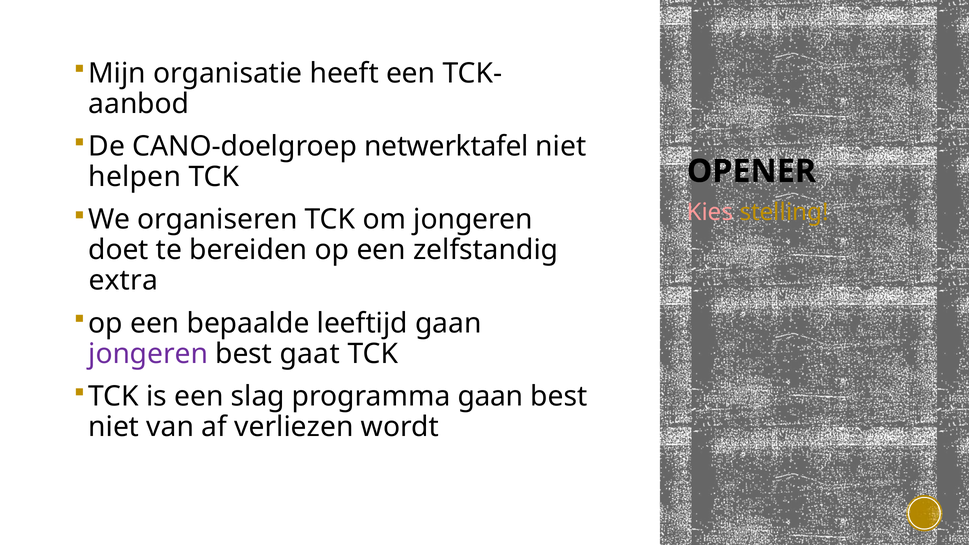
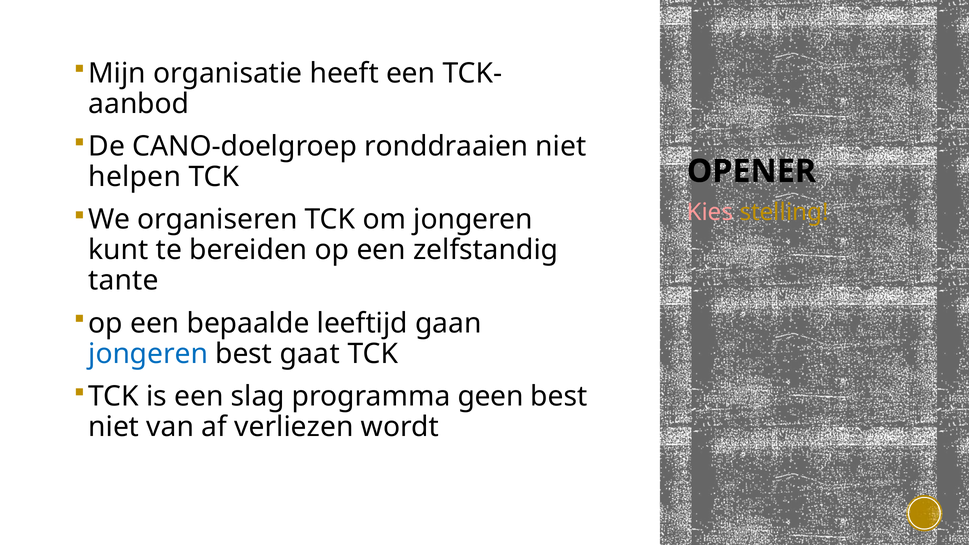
netwerktafel: netwerktafel -> ronddraaien (446, 146)
doet: doet -> kunt (118, 250)
extra: extra -> tante (123, 281)
jongeren colour: purple -> blue (148, 354)
programma gaan: gaan -> geen (491, 396)
